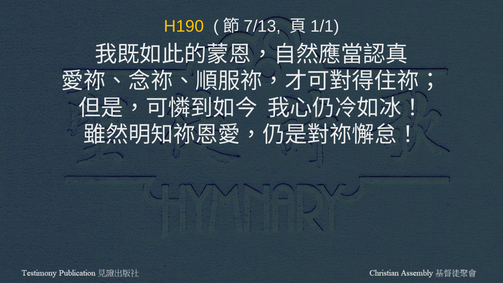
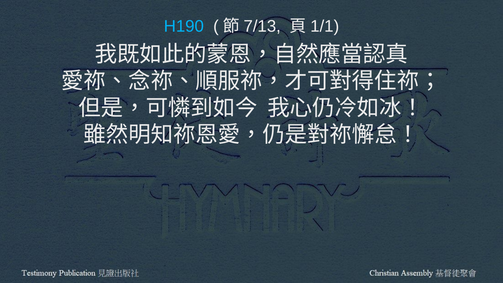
H190 colour: yellow -> light blue (184, 26)
